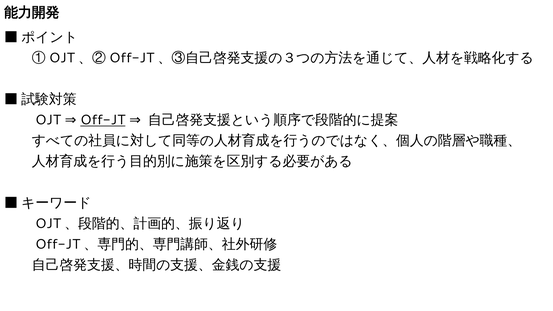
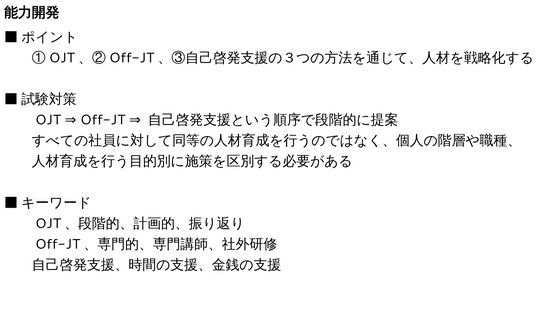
Off-JT underline: present -> none (103, 120)
